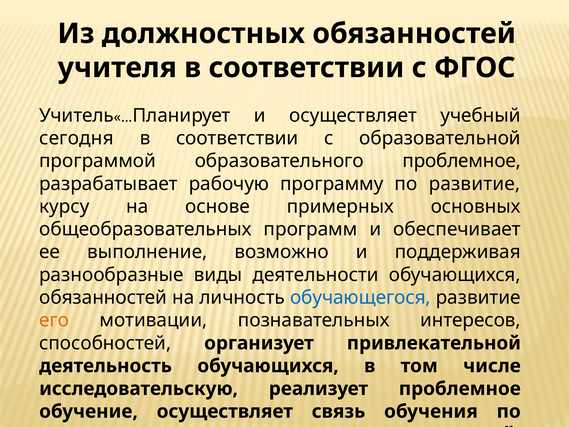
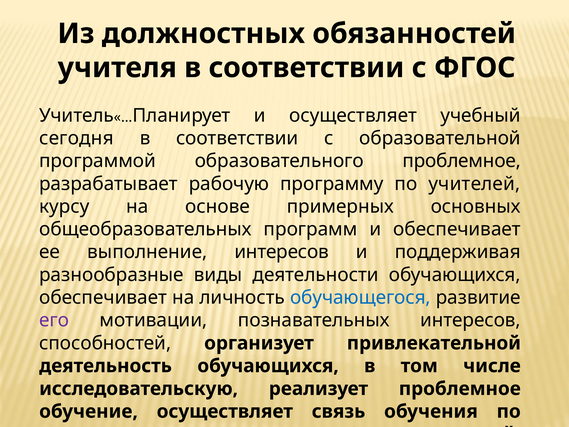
по развитие: развитие -> учителей (474, 184)
выполнение возможно: возможно -> интересов (282, 252)
обязанностей: обязанностей -> обеспечивает (103, 297)
его colour: orange -> purple (54, 320)
